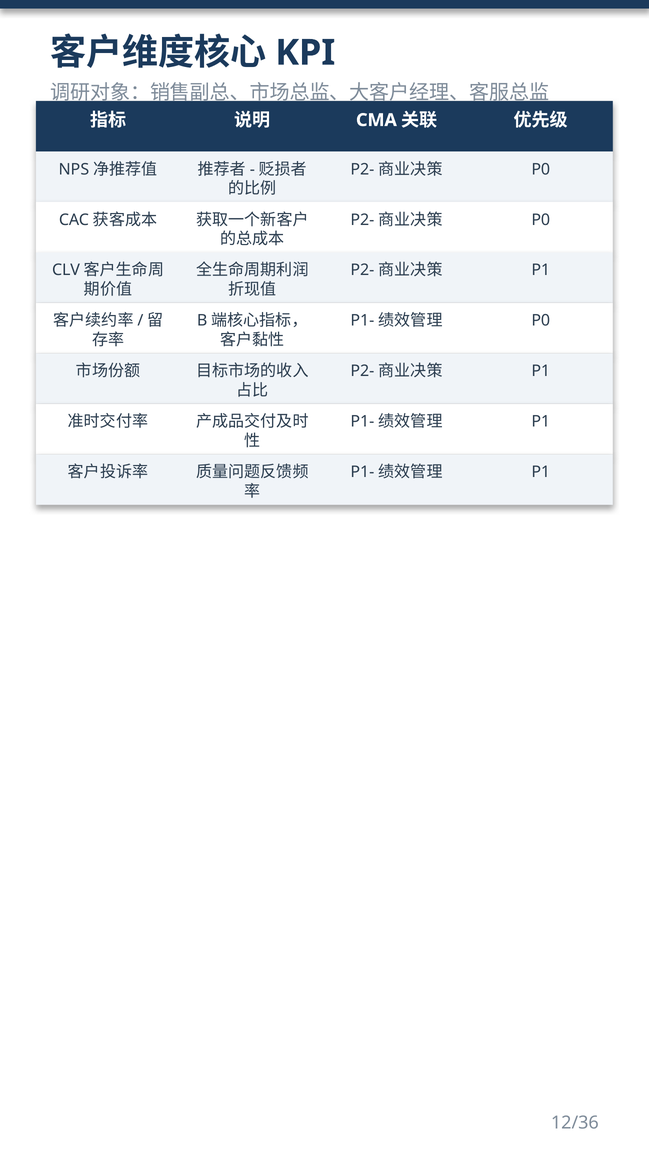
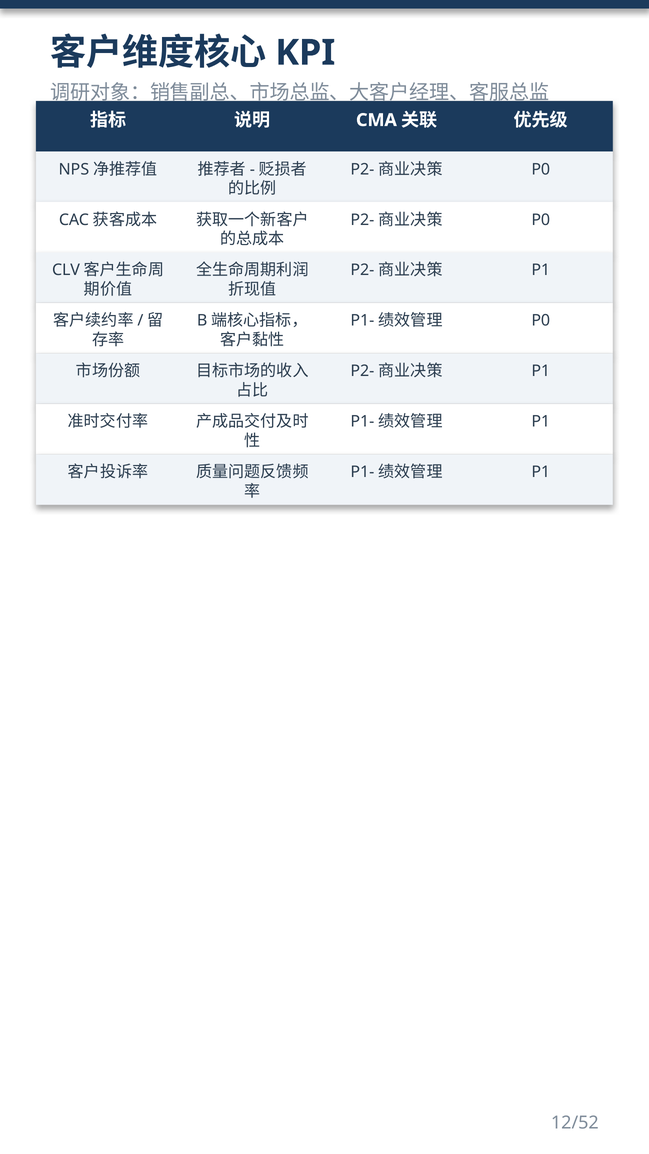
12/36: 12/36 -> 12/52 (575, 1122)
